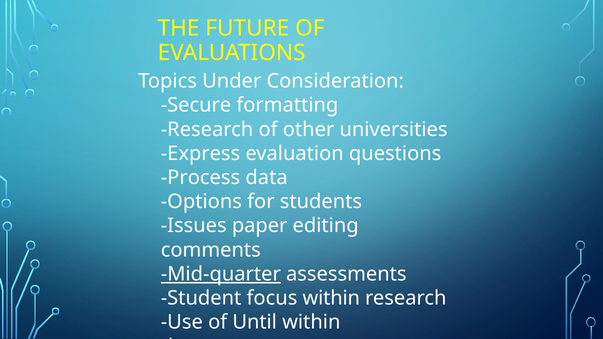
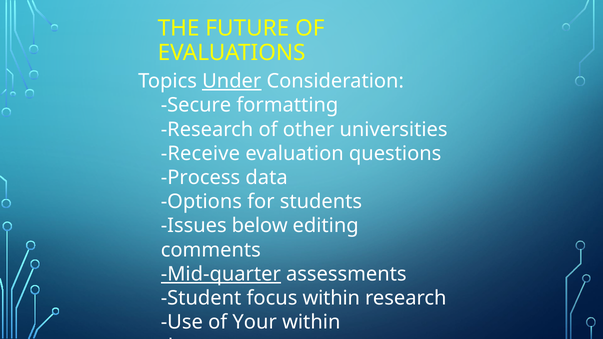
Under underline: none -> present (232, 81)
Express: Express -> Receive (200, 154)
paper: paper -> below (260, 226)
Until: Until -> Your (255, 322)
